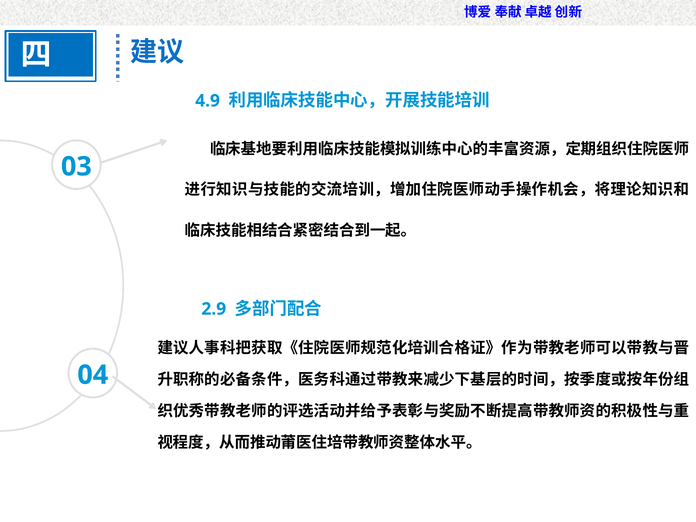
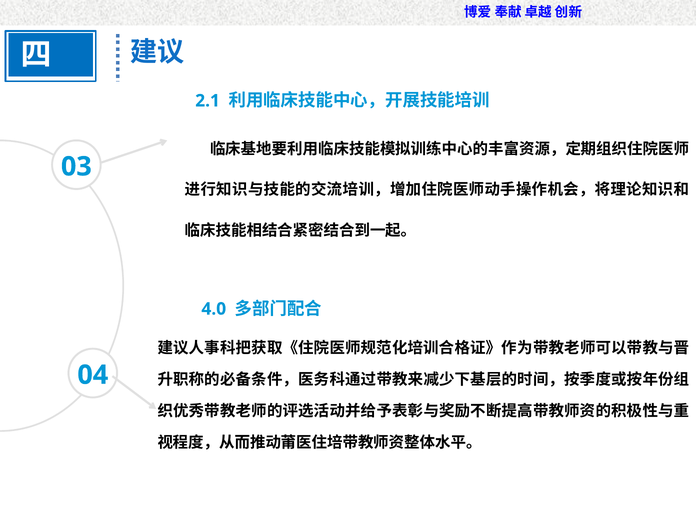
4.9: 4.9 -> 2.1 (208, 101)
2.9: 2.9 -> 4.0 (214, 309)
